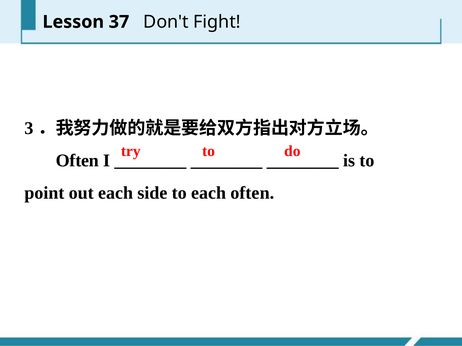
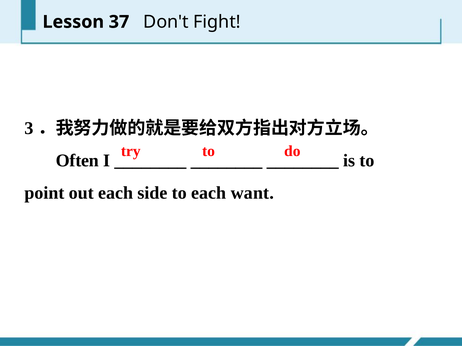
each often: often -> want (252, 193)
